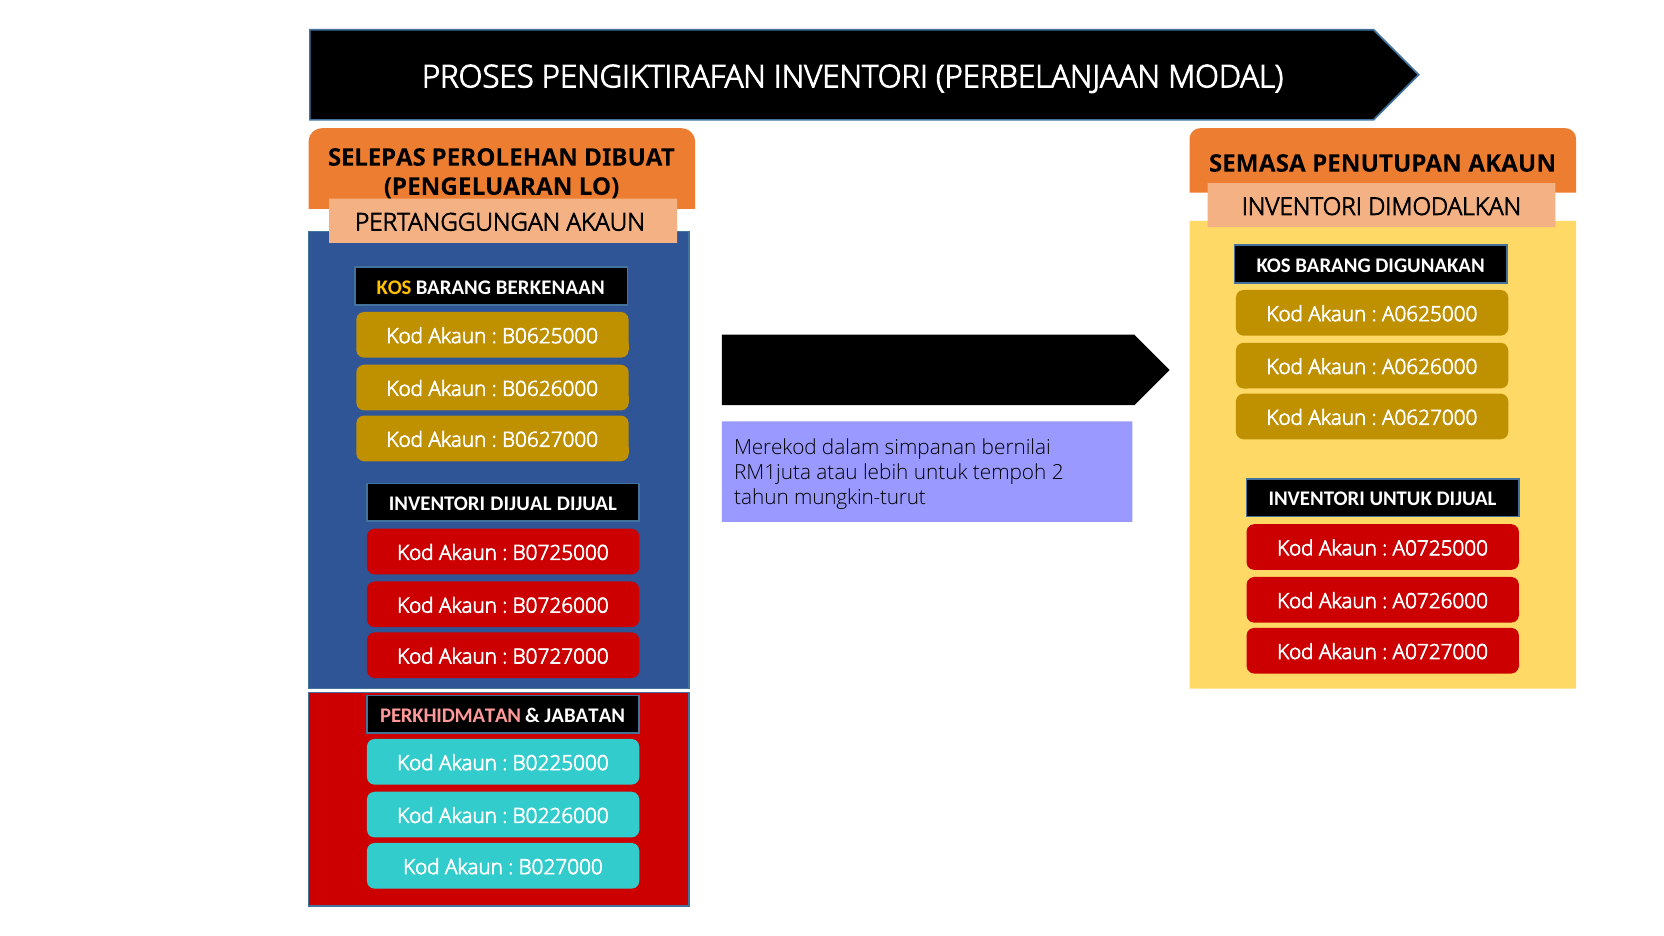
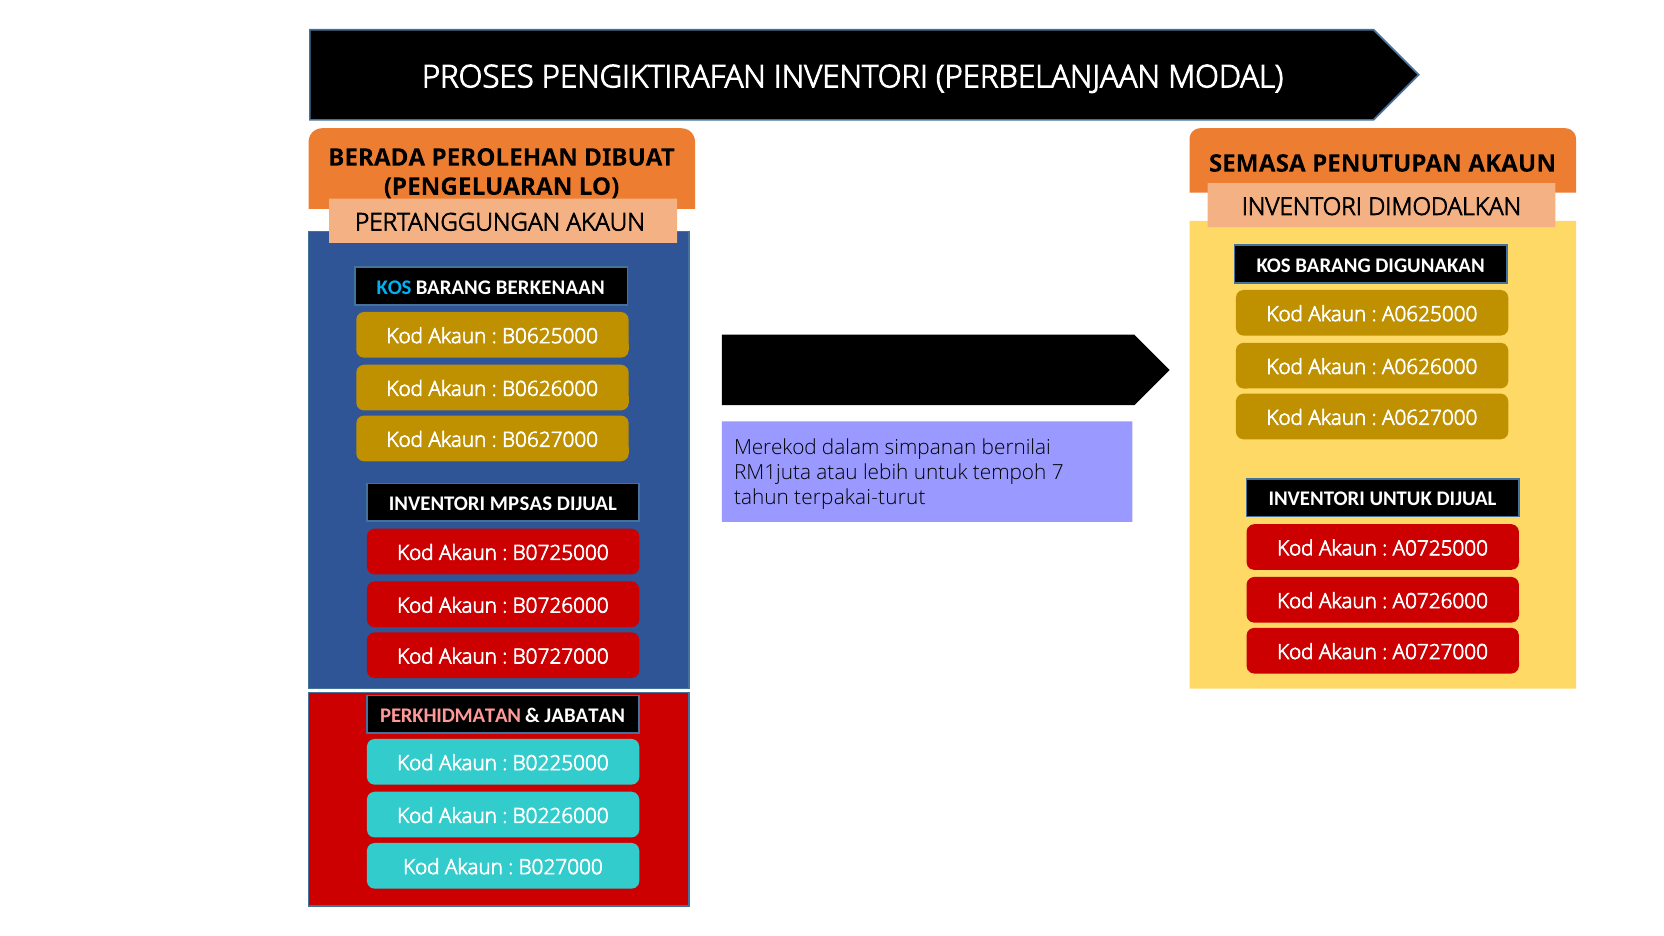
SELEPAS: SELEPAS -> BERADA (377, 158)
KOS colour: yellow -> light blue (394, 287)
2: 2 -> 7 (1058, 473)
mungkin-turut: mungkin-turut -> terpakai-turut (860, 498)
INVENTORI DIJUAL: DIJUAL -> MPSAS (521, 504)
